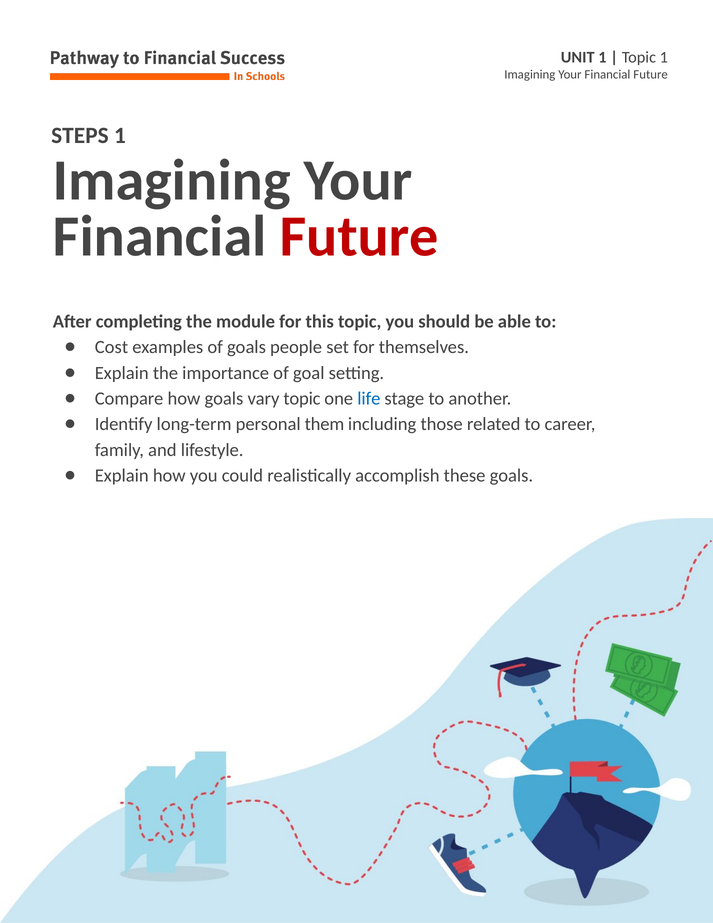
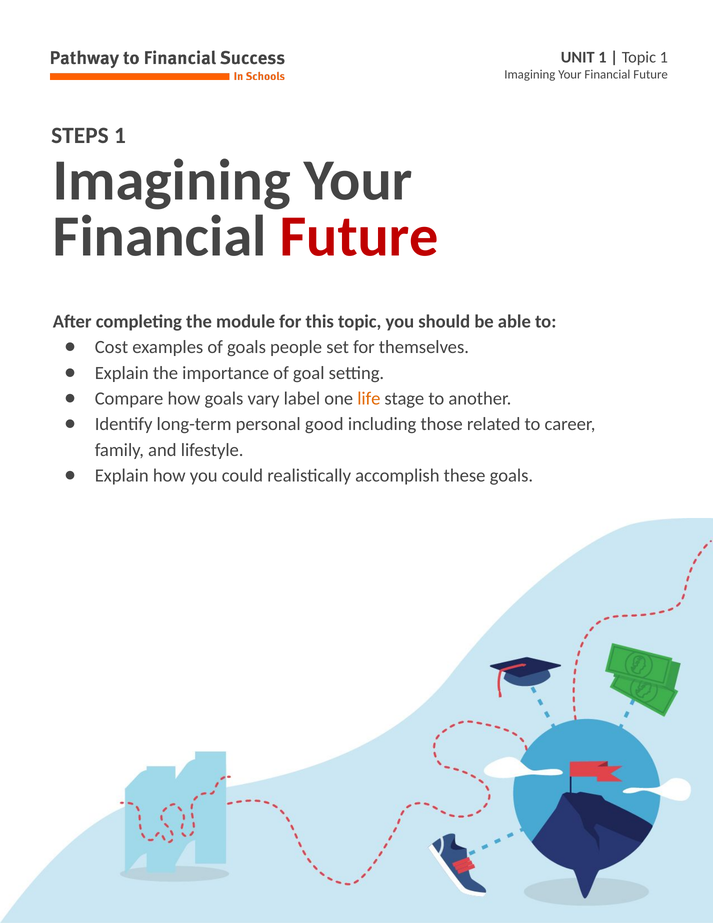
vary topic: topic -> label (302, 399)
life colour: blue -> orange (369, 399)
them: them -> good (324, 424)
